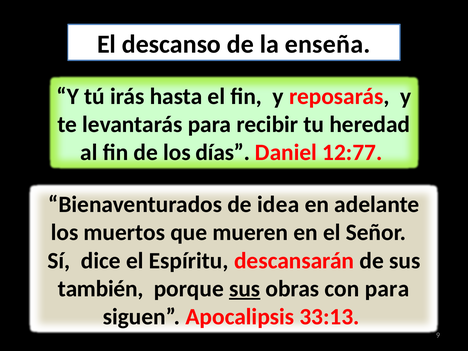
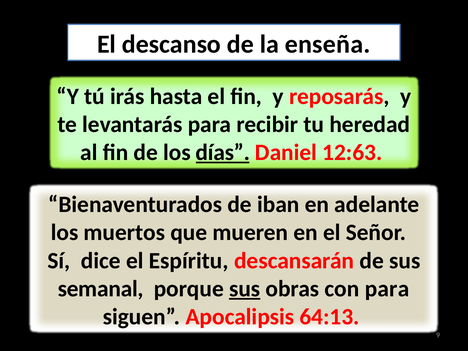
días underline: none -> present (223, 152)
12:77: 12:77 -> 12:63 (352, 152)
idea: idea -> iban (278, 205)
también: también -> semanal (101, 289)
33:13: 33:13 -> 64:13 (329, 317)
